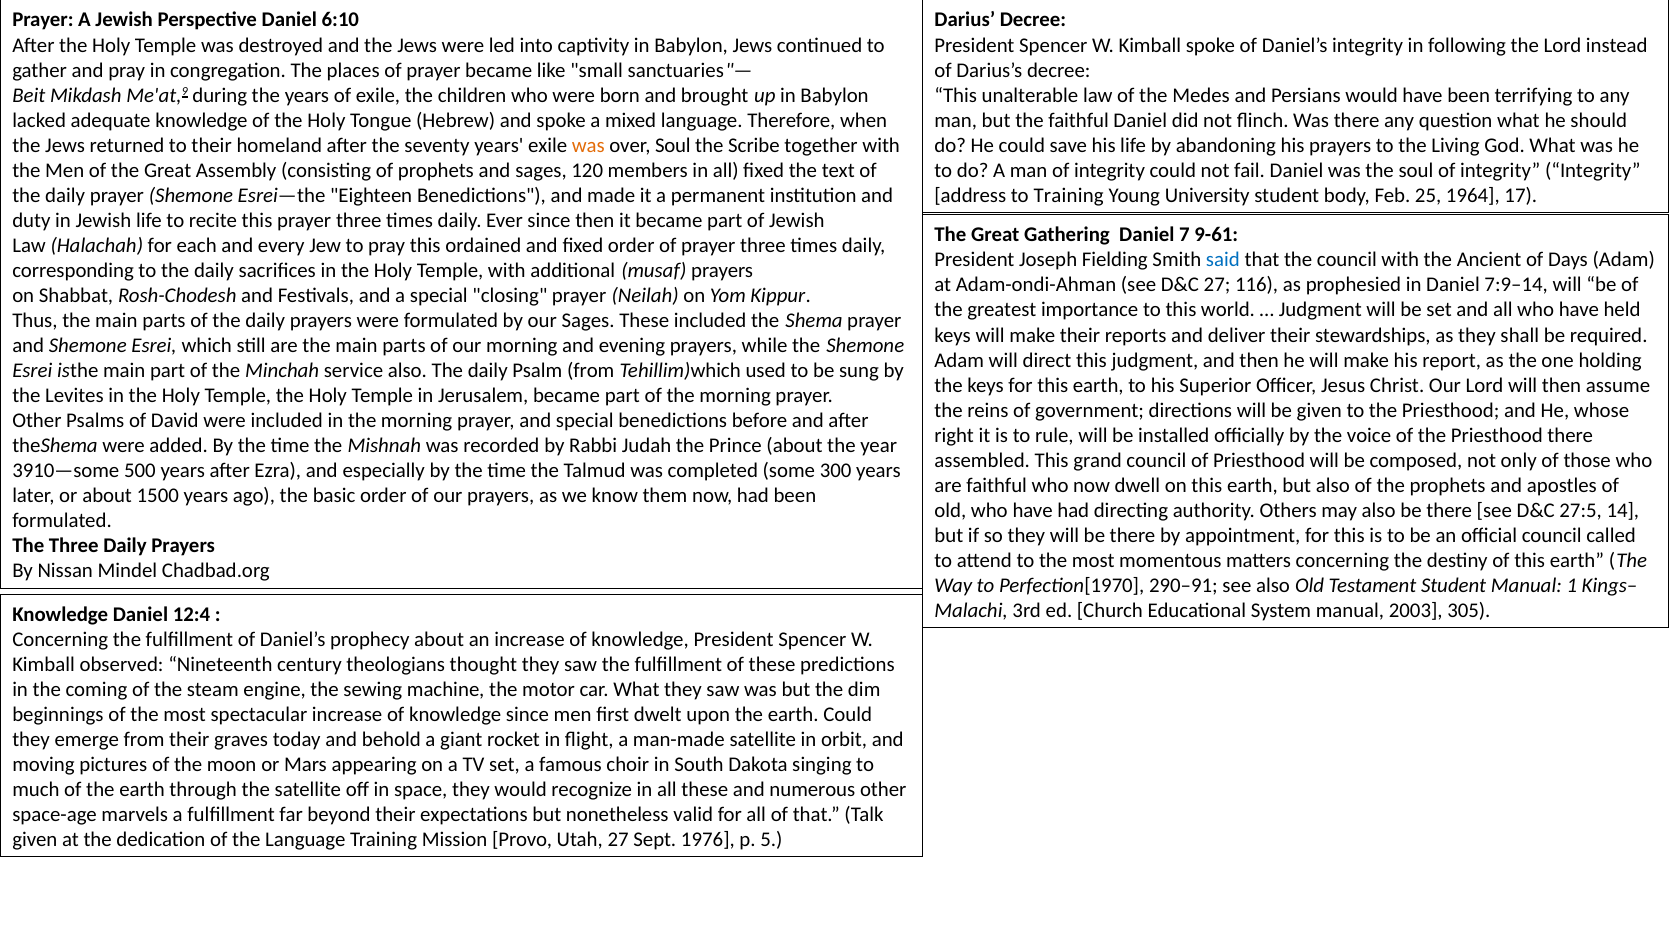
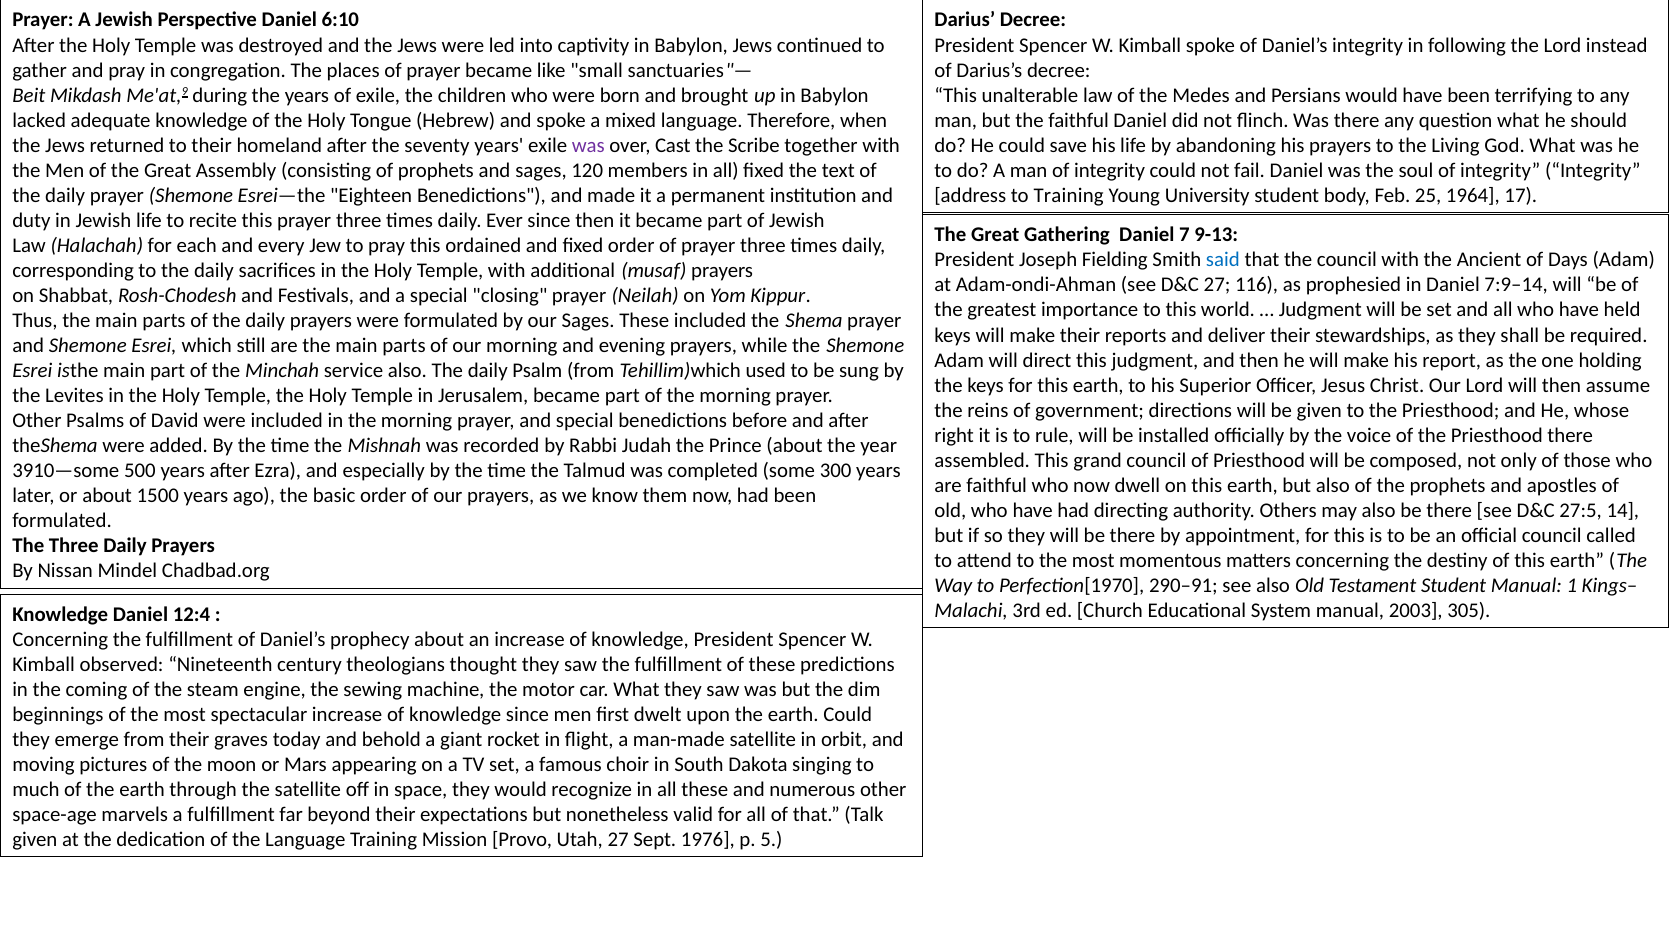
was colour: orange -> purple (588, 145)
over Soul: Soul -> Cast (673, 145)
9-61: 9-61 -> 9-13 (1216, 235)
